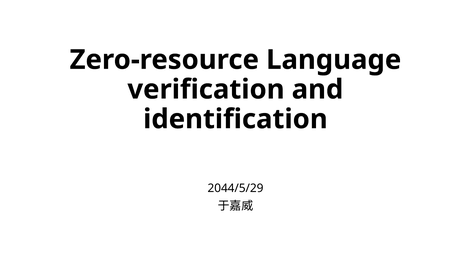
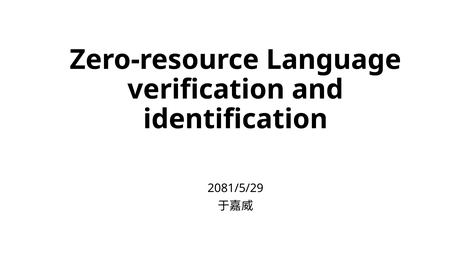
2044/5/29: 2044/5/29 -> 2081/5/29 (235, 188)
